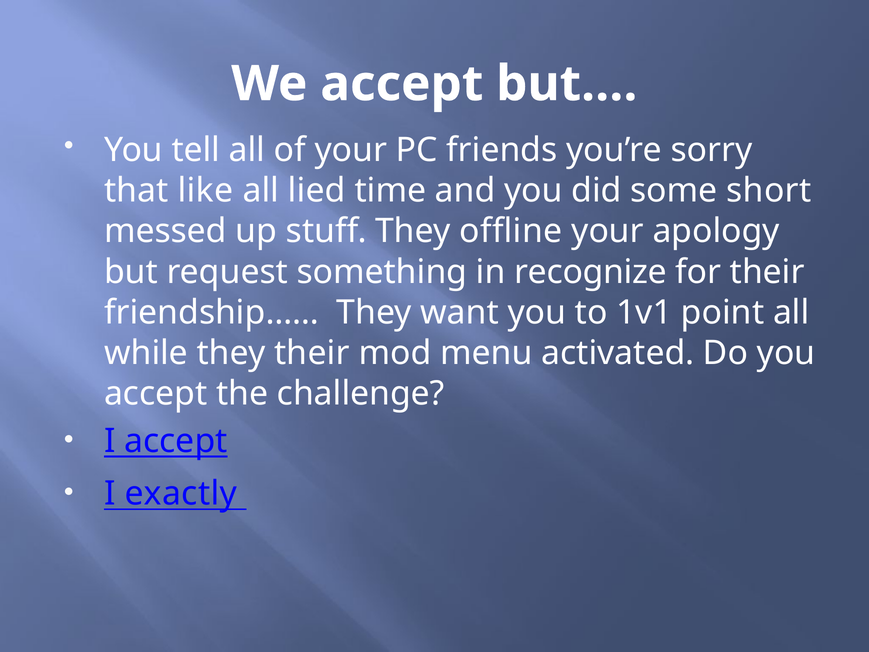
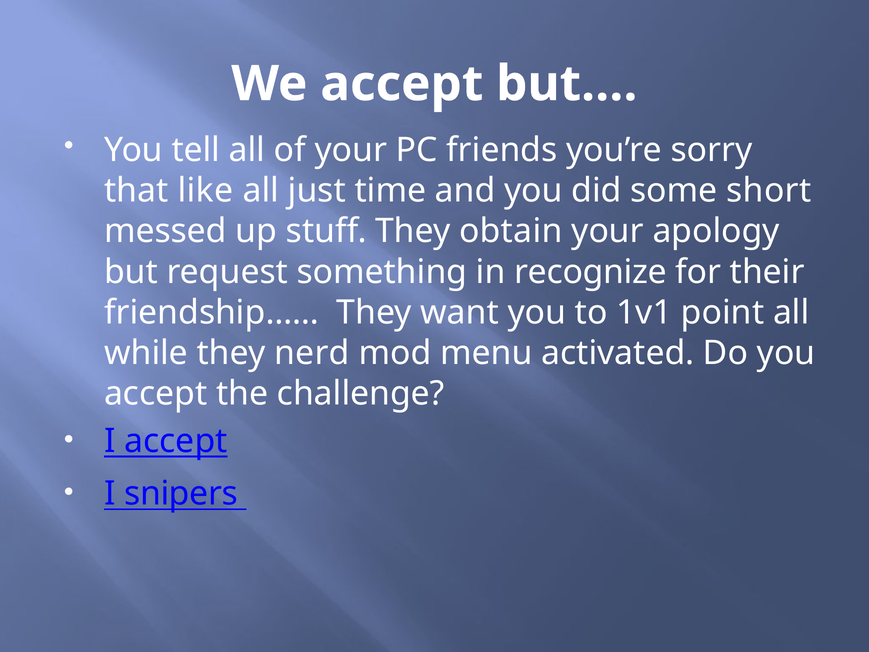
lied: lied -> just (317, 191)
offline: offline -> obtain (511, 231)
they their: their -> nerd (312, 353)
exactly: exactly -> snipers (181, 494)
